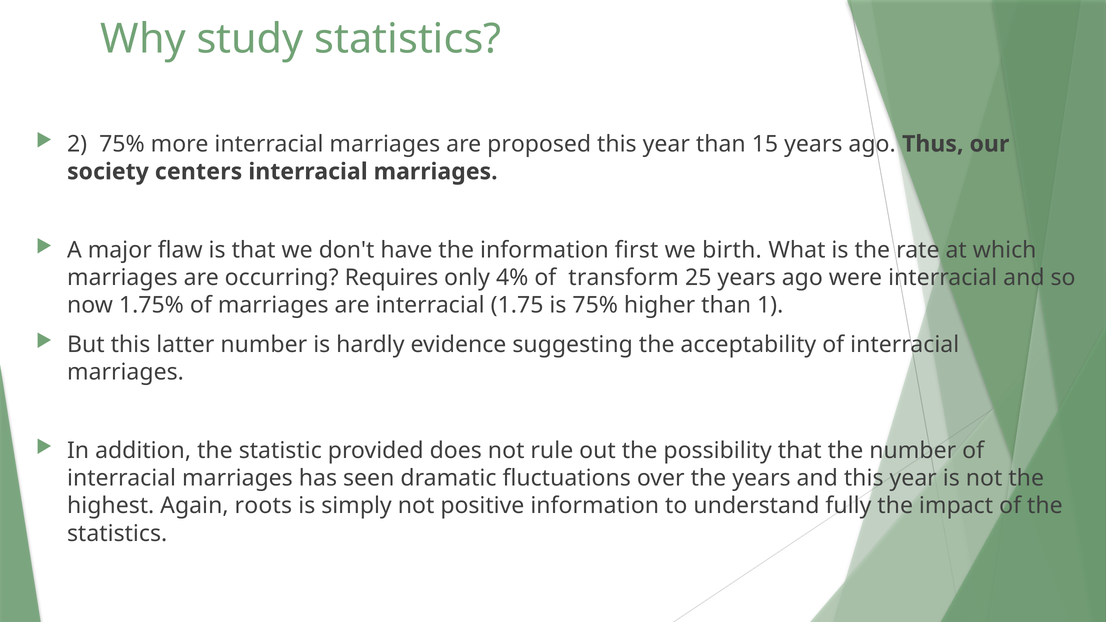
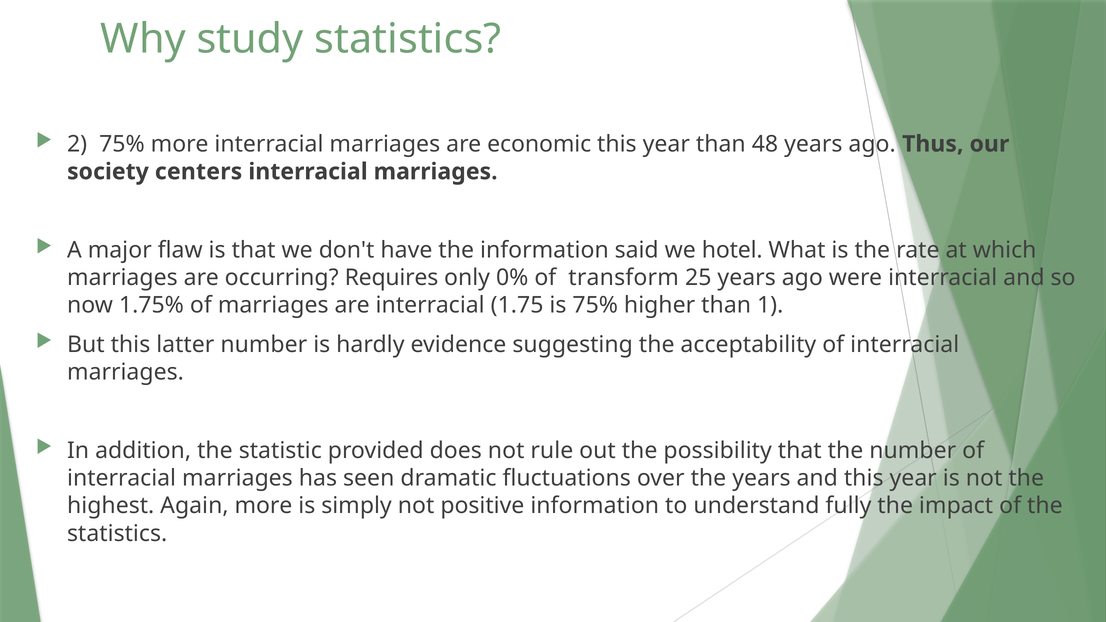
proposed: proposed -> economic (539, 144)
15: 15 -> 48 (765, 144)
first: first -> said (637, 250)
birth: birth -> hotel (732, 250)
4%: 4% -> 0% (512, 278)
Again roots: roots -> more (263, 506)
